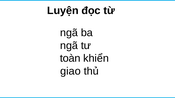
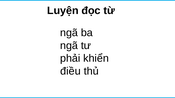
toàn: toàn -> phải (70, 59)
giao: giao -> điều (70, 71)
